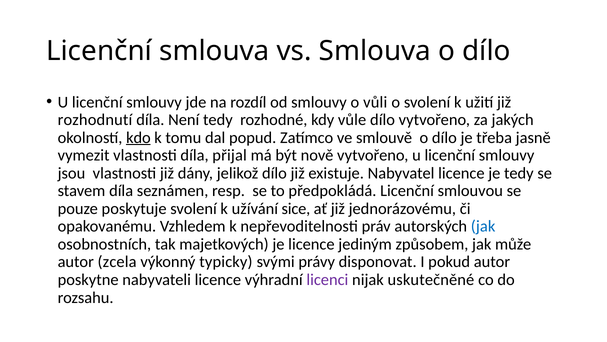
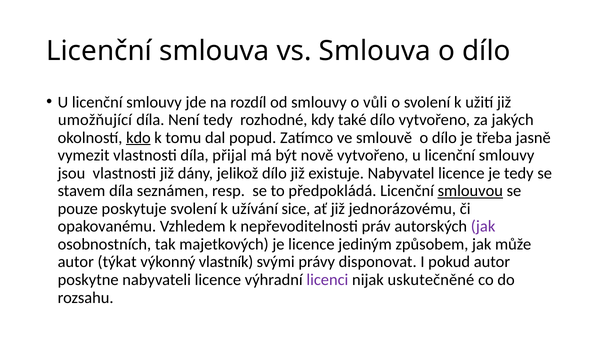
rozhodnutí: rozhodnutí -> umožňující (95, 120)
vůle: vůle -> také (352, 120)
smlouvou underline: none -> present (470, 191)
jak colour: blue -> purple (483, 226)
zcela: zcela -> týkat (117, 262)
typicky: typicky -> vlastník (226, 262)
